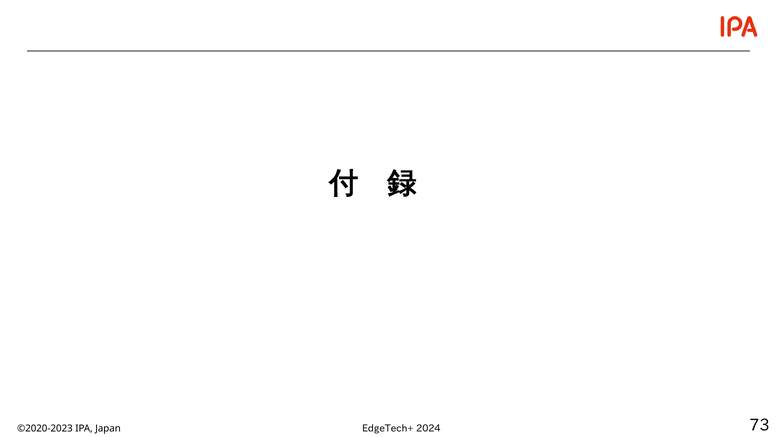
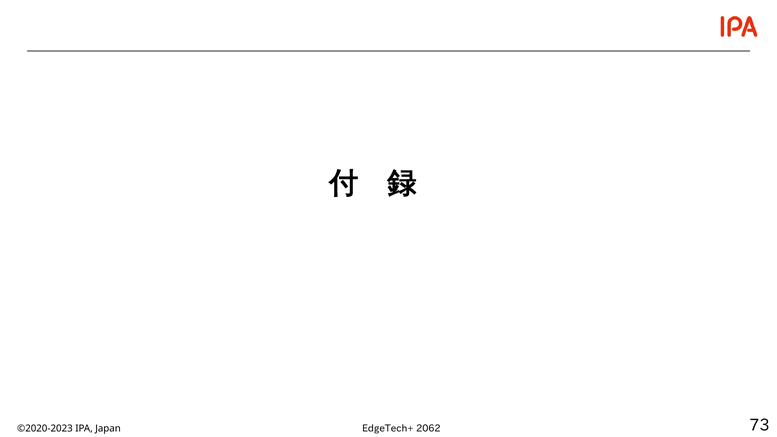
2024: 2024 -> 2062 (428, 429)
